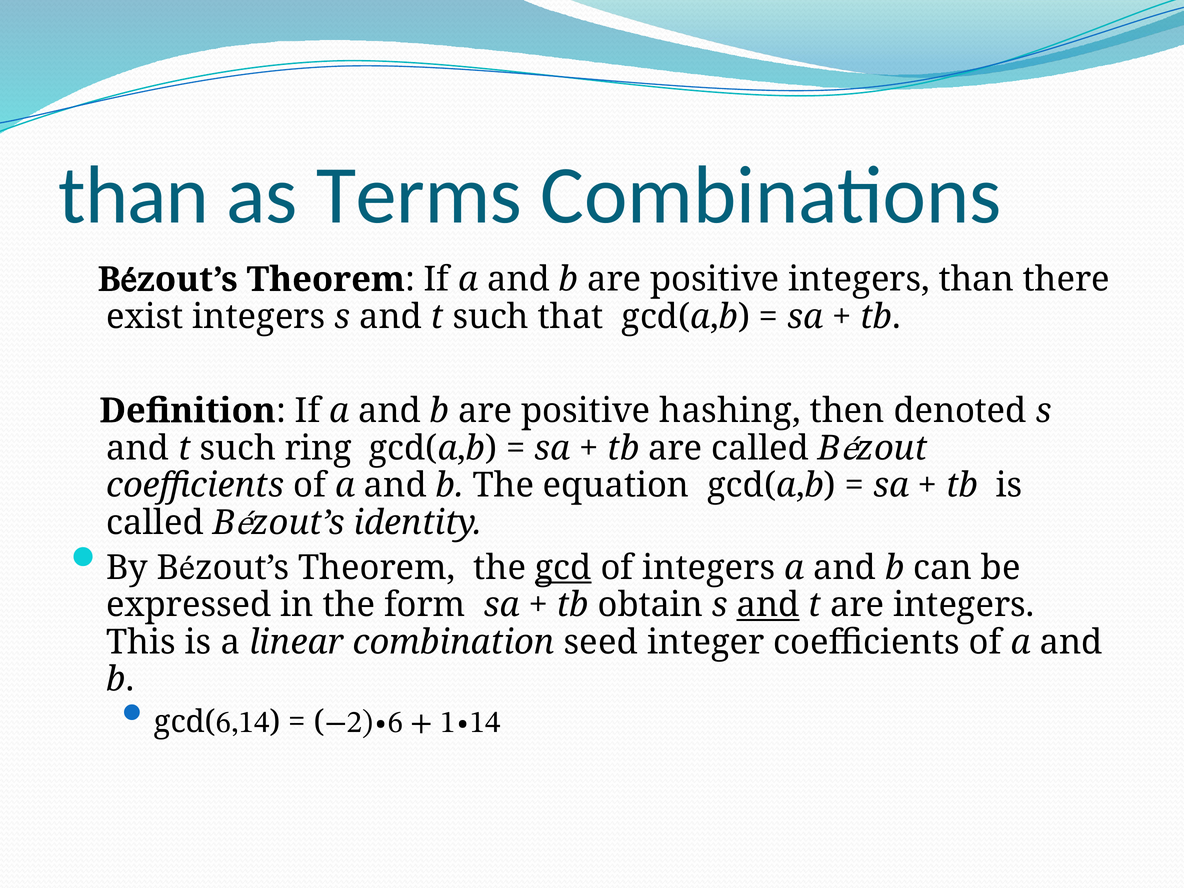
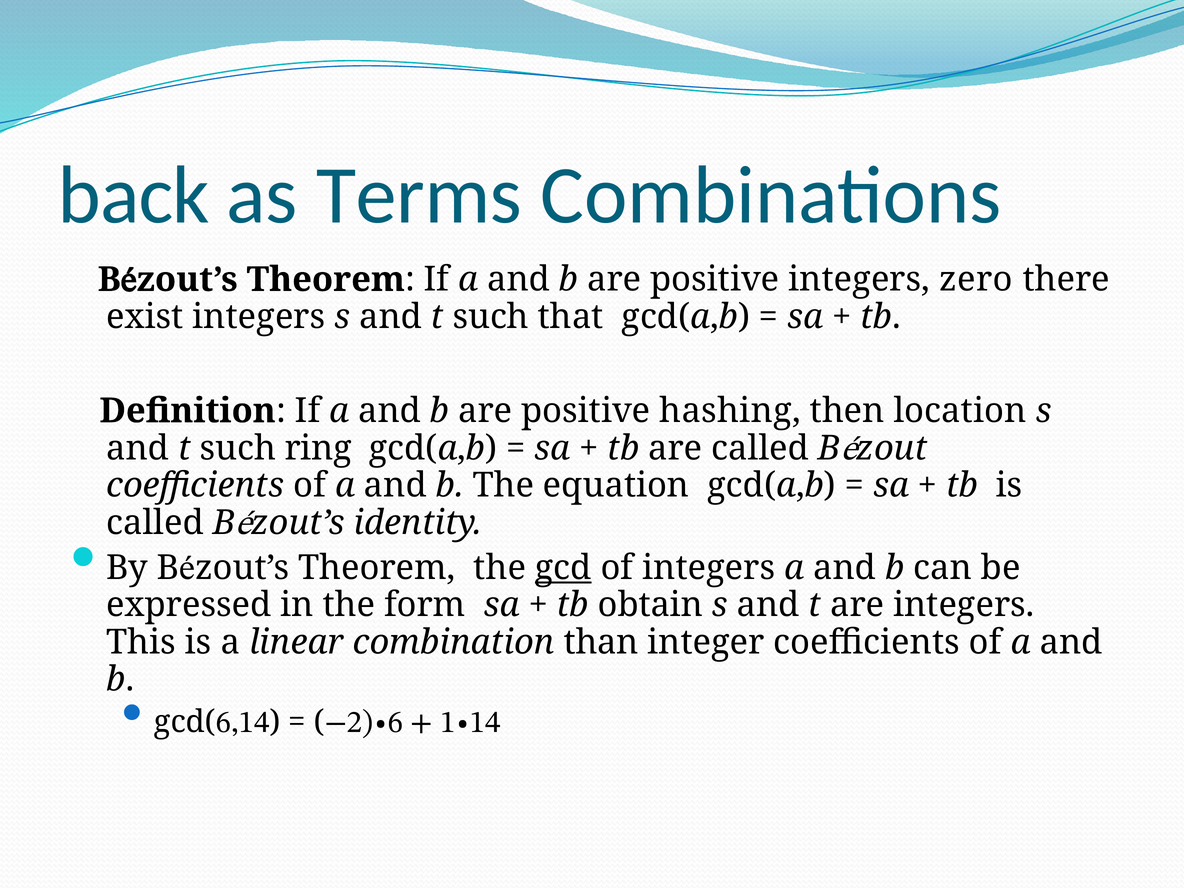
than: than -> back (134, 196)
integers than: than -> zero (976, 280)
denoted: denoted -> location (960, 411)
and underline: present -> none (768, 605)
seed: seed -> than (601, 642)
